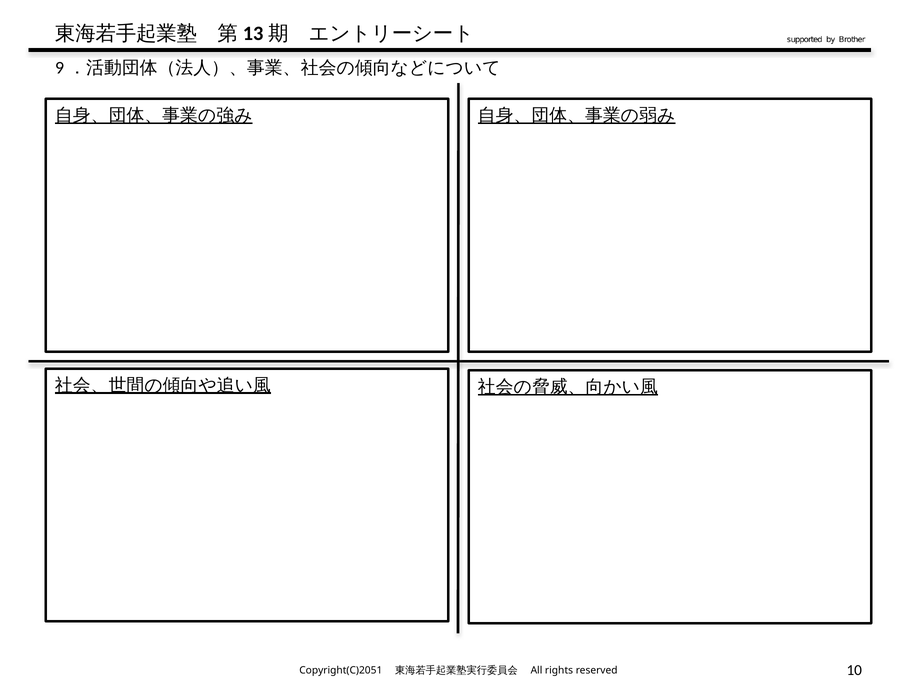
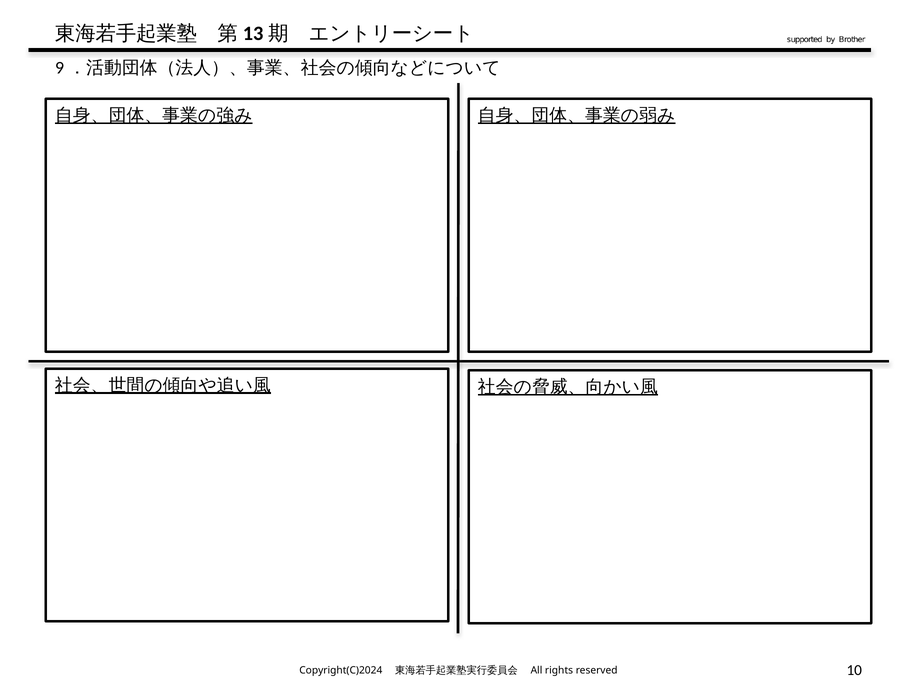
Copyright(C)2051: Copyright(C)2051 -> Copyright(C)2024 (341, 670)
